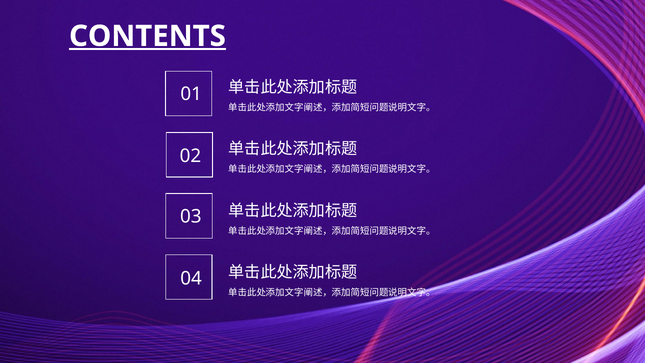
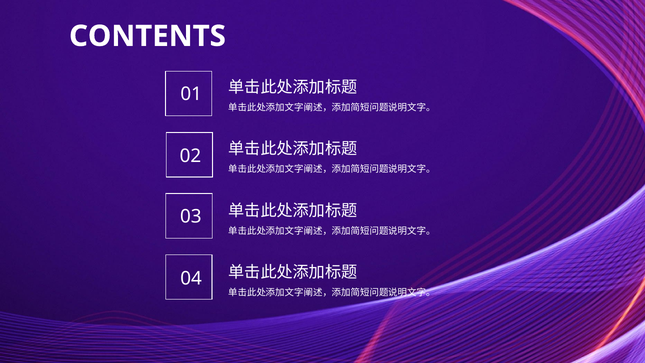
CONTENTS underline: present -> none (147, 36)
